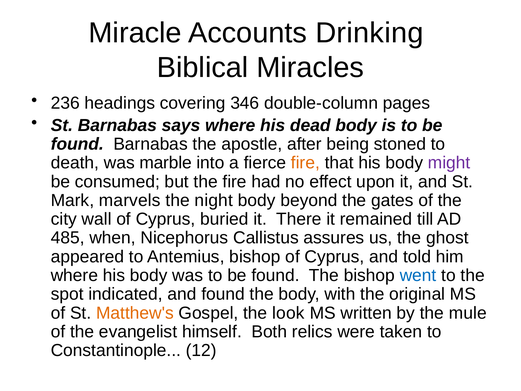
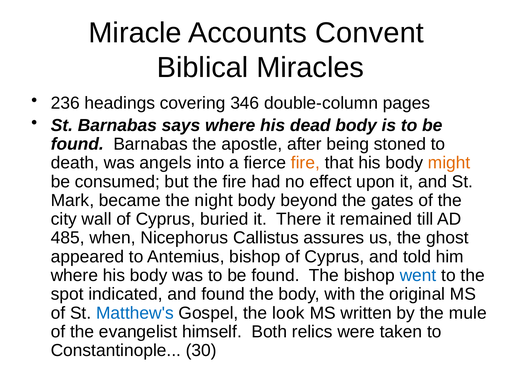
Drinking: Drinking -> Convent (370, 33)
marble: marble -> angels (165, 163)
might colour: purple -> orange (449, 163)
marvels: marvels -> became (130, 200)
Matthew's colour: orange -> blue (135, 313)
12: 12 -> 30 (201, 350)
